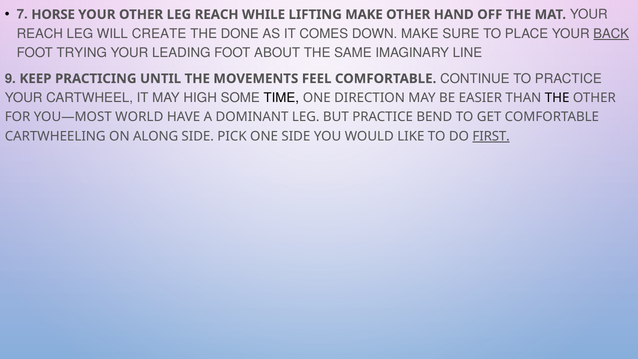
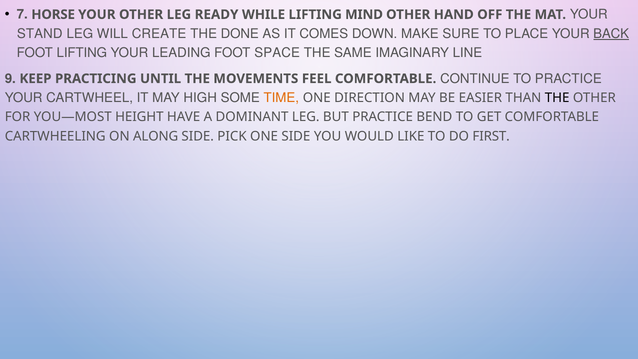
LEG REACH: REACH -> READY (217, 15)
LIFTING MAKE: MAKE -> MIND (364, 15)
REACH: REACH -> STAND (40, 34)
FOOT TRYING: TRYING -> LIFTING (82, 53)
ABOUT: ABOUT -> SPACE (277, 53)
TIME colour: black -> orange (281, 98)
WORLD: WORLD -> HEIGHT (139, 117)
FIRST underline: present -> none (491, 136)
